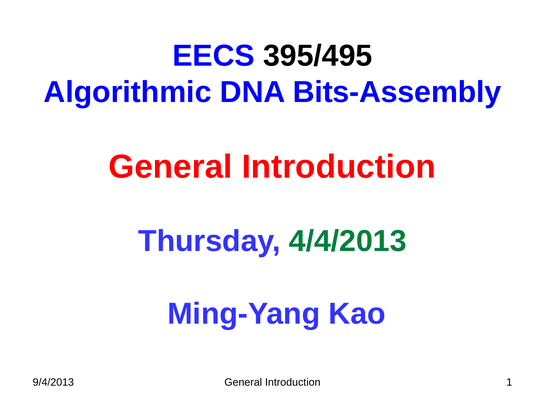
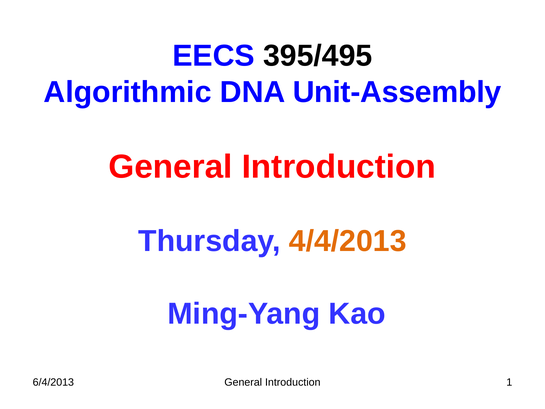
Bits-Assembly: Bits-Assembly -> Unit-Assembly (397, 92)
4/4/2013 colour: green -> orange (348, 241)
9/4/2013: 9/4/2013 -> 6/4/2013 (53, 382)
